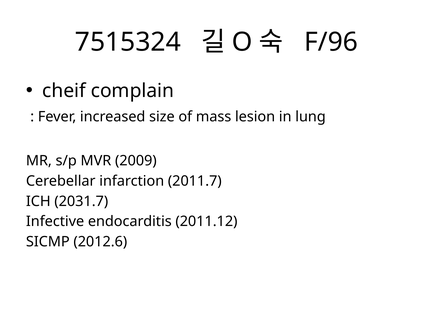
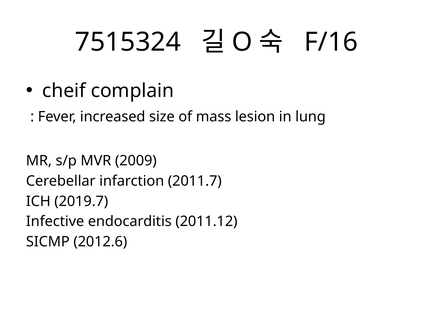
F/96: F/96 -> F/16 (331, 42)
2031.7: 2031.7 -> 2019.7 (81, 201)
